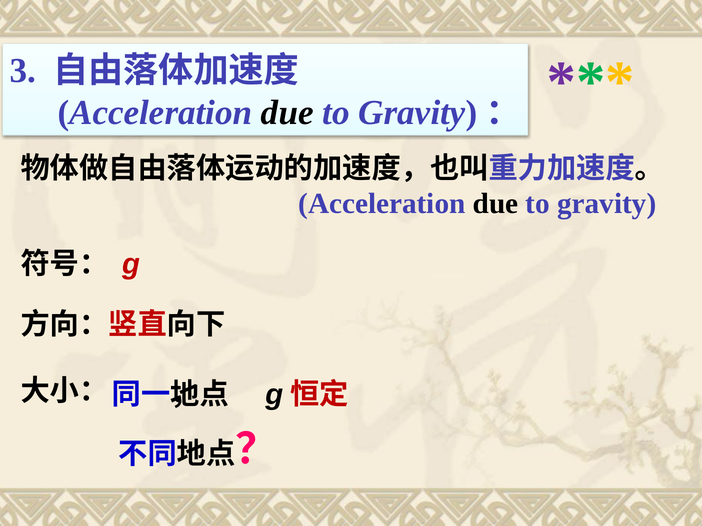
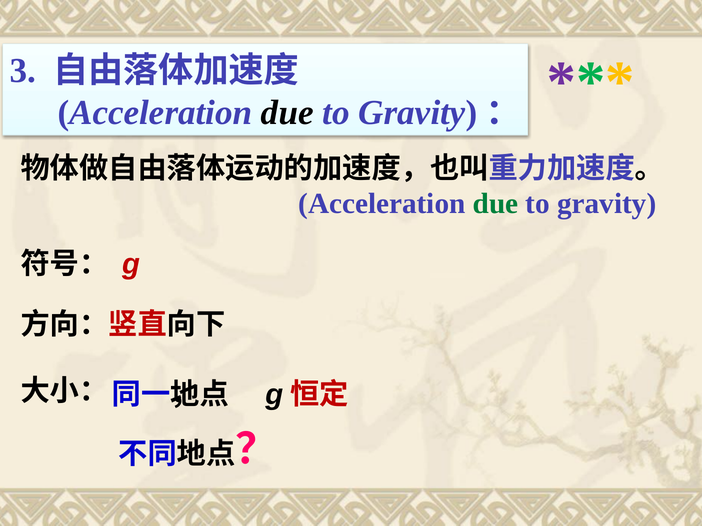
due colour: black -> green (496, 204)
